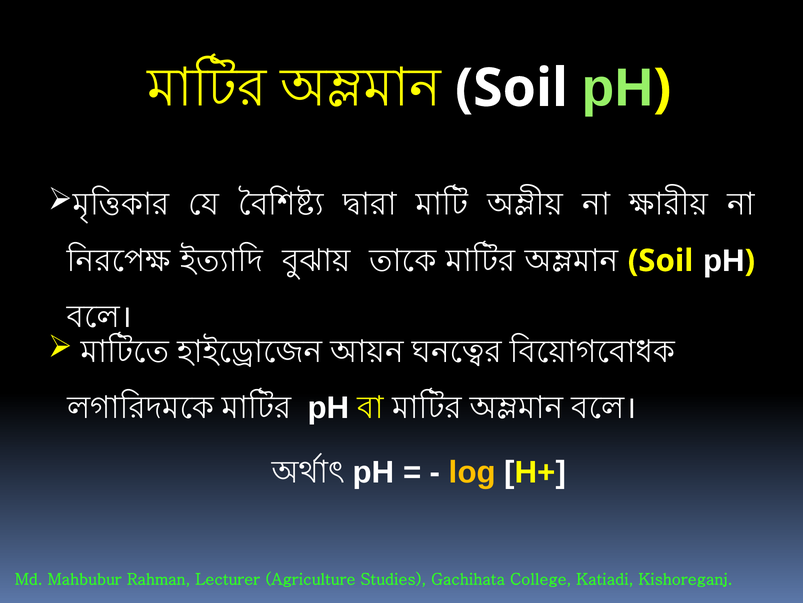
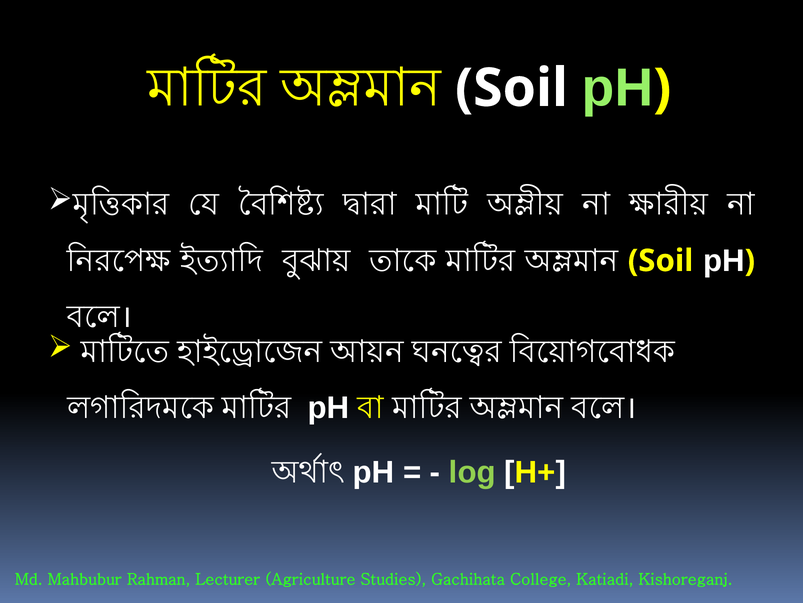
log colour: yellow -> light green (472, 472)
